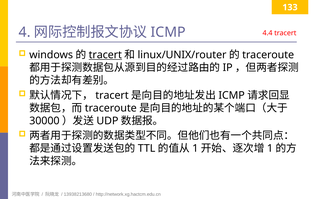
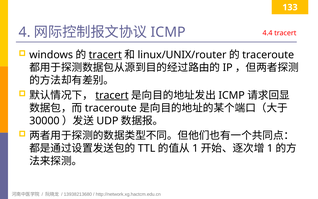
tracert underline: none -> present (112, 95)
